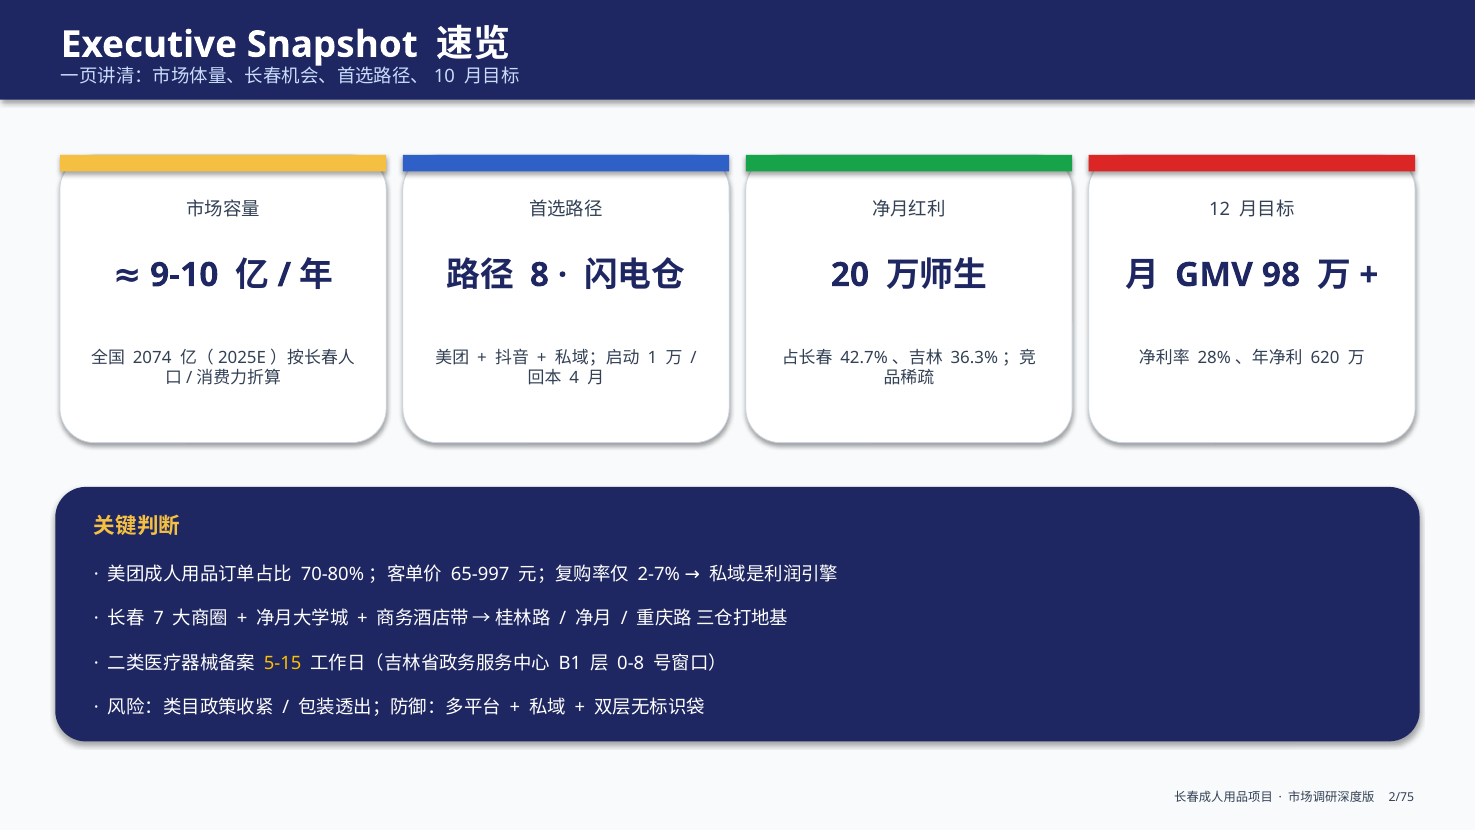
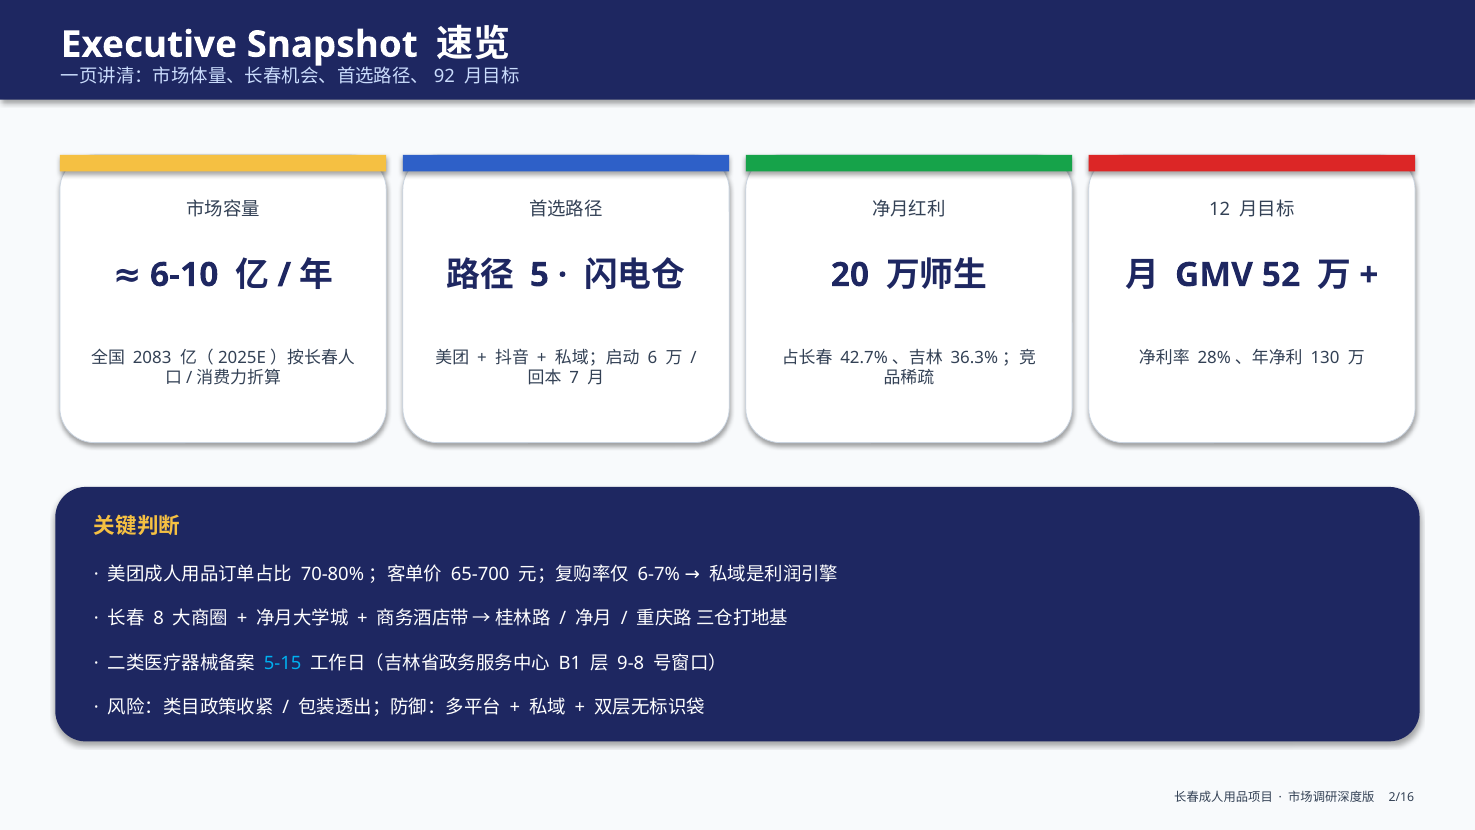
10: 10 -> 92 (444, 76)
9-10: 9-10 -> 6-10 (184, 275)
8: 8 -> 5 (539, 275)
98: 98 -> 52 (1281, 275)
2074: 2074 -> 2083 (152, 358)
1: 1 -> 6 (652, 358)
620: 620 -> 130 (1325, 358)
4: 4 -> 7 (574, 378)
65-997: 65-997 -> 65-700 (480, 574)
2-7%: 2-7% -> 6-7% (659, 574)
7: 7 -> 8 (159, 619)
5-15 colour: yellow -> light blue (283, 663)
0-8: 0-8 -> 9-8 (631, 663)
2/75: 2/75 -> 2/16 (1401, 797)
